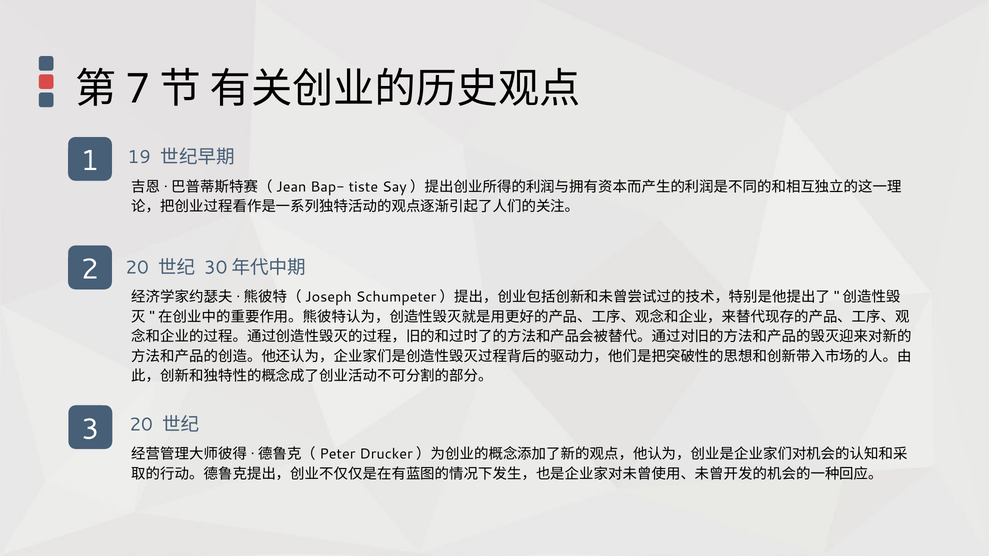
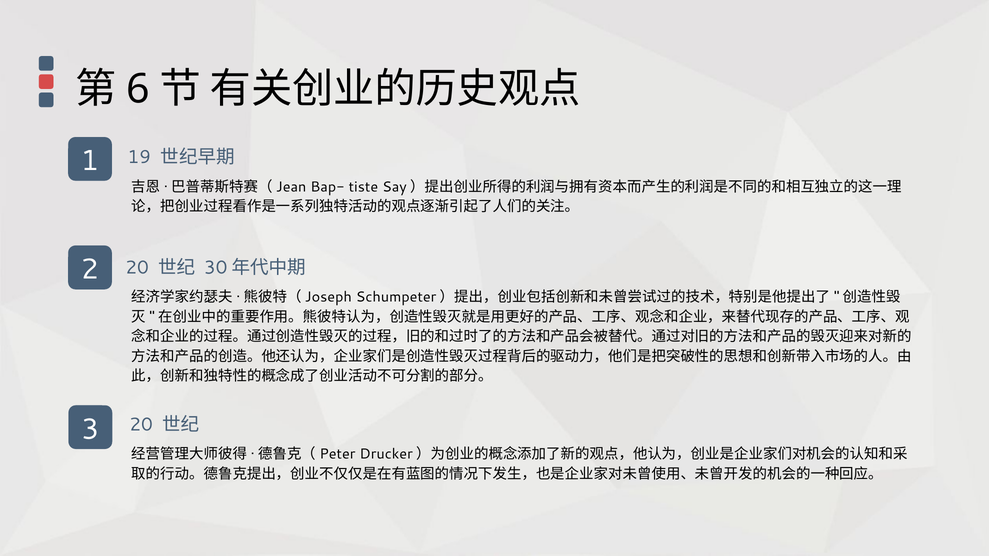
7: 7 -> 6 (138, 89)
